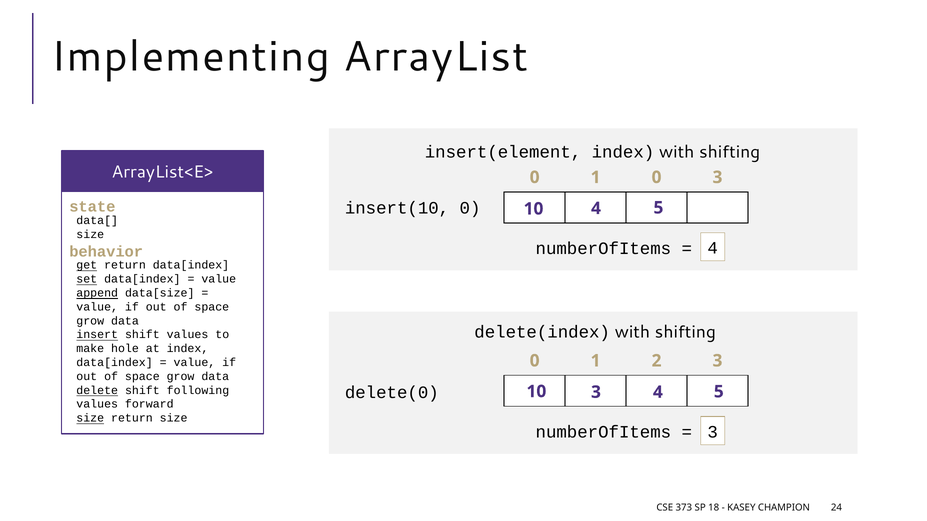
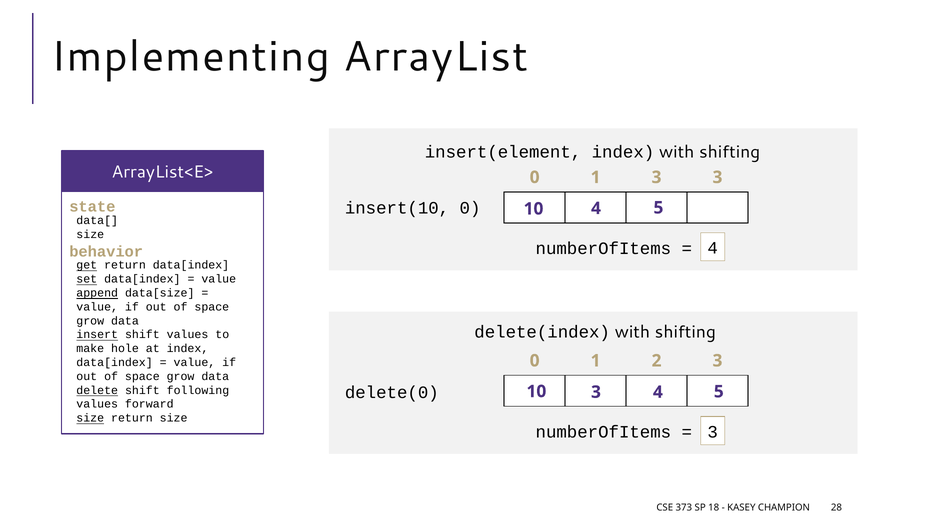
1 0: 0 -> 3 (657, 177)
24: 24 -> 28 (836, 508)
